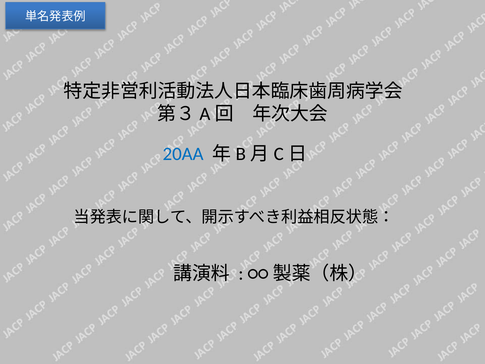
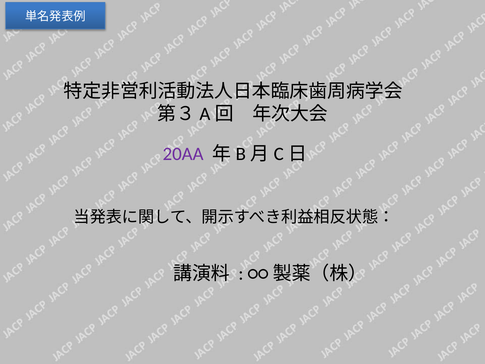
20AA colour: blue -> purple (183, 154)
